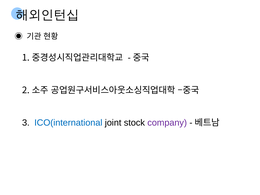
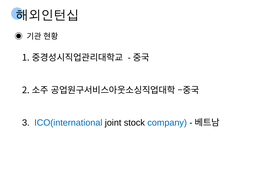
company colour: purple -> blue (167, 123)
